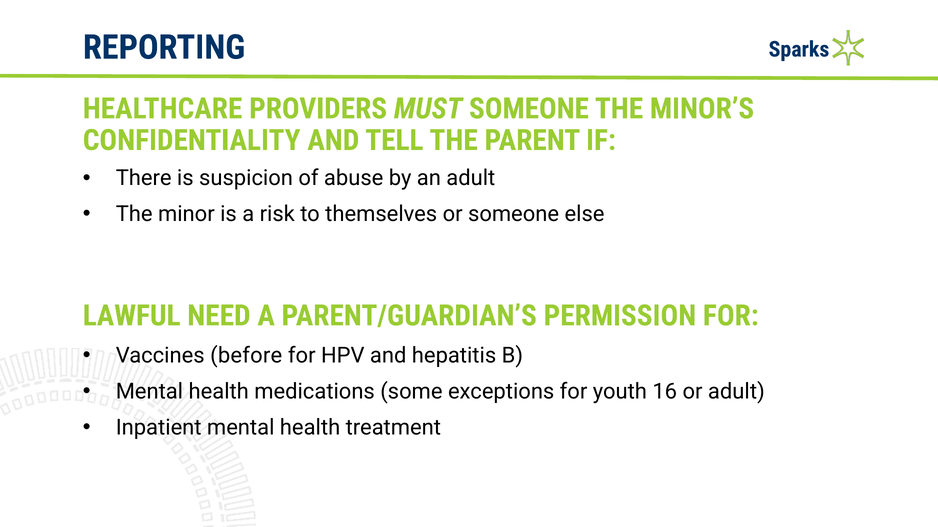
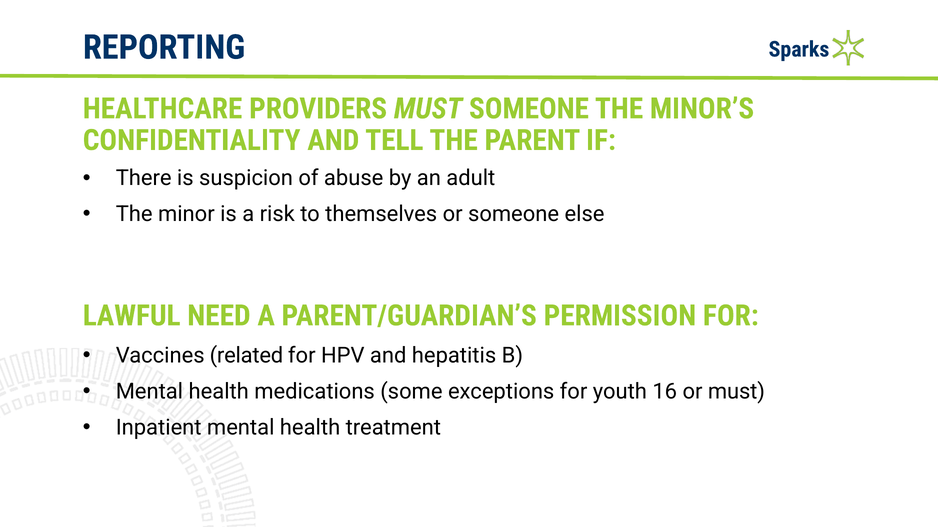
before: before -> related (246, 356)
or adult: adult -> must (736, 392)
